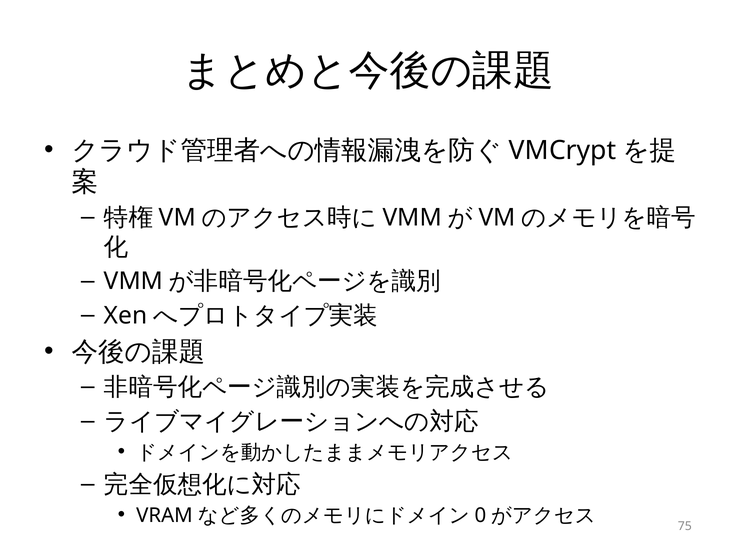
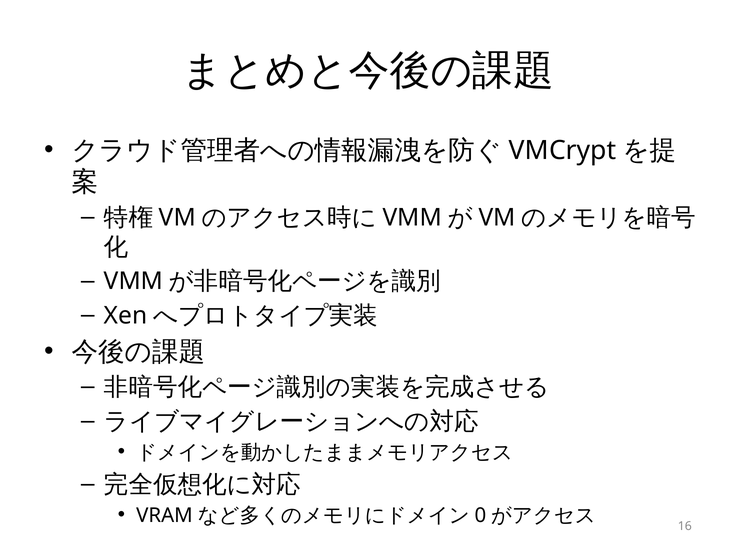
75: 75 -> 16 (685, 526)
